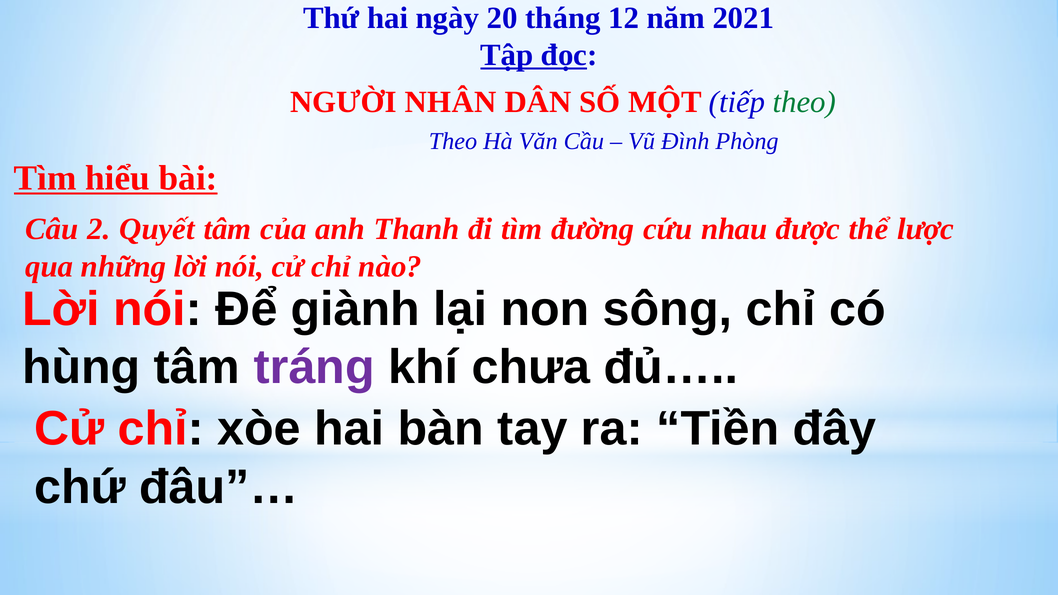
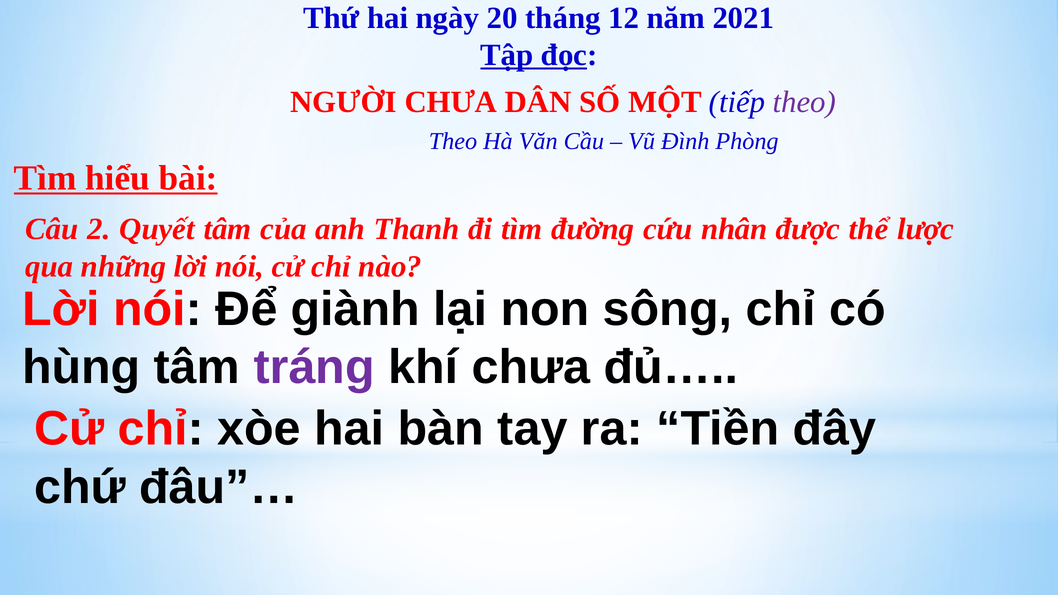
NGƯỜI NHÂN: NHÂN -> CHƯA (451, 102)
theo colour: green -> purple (804, 102)
nhau: nhau -> nhân (734, 229)
